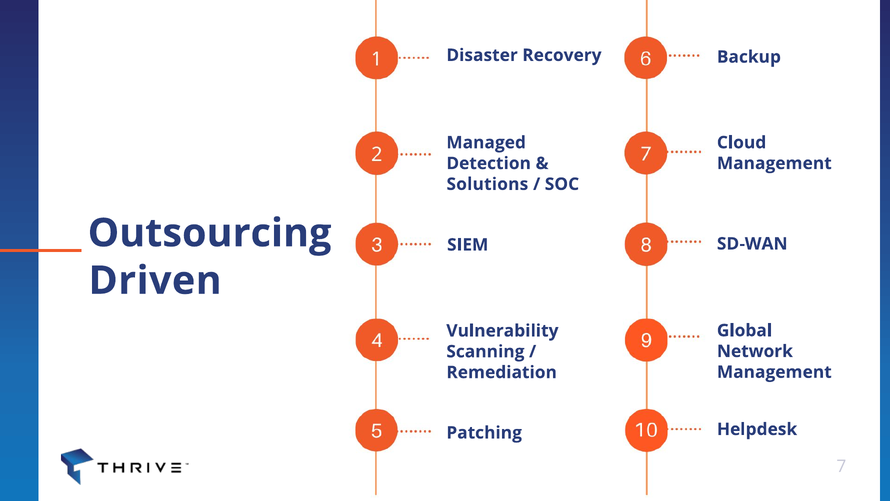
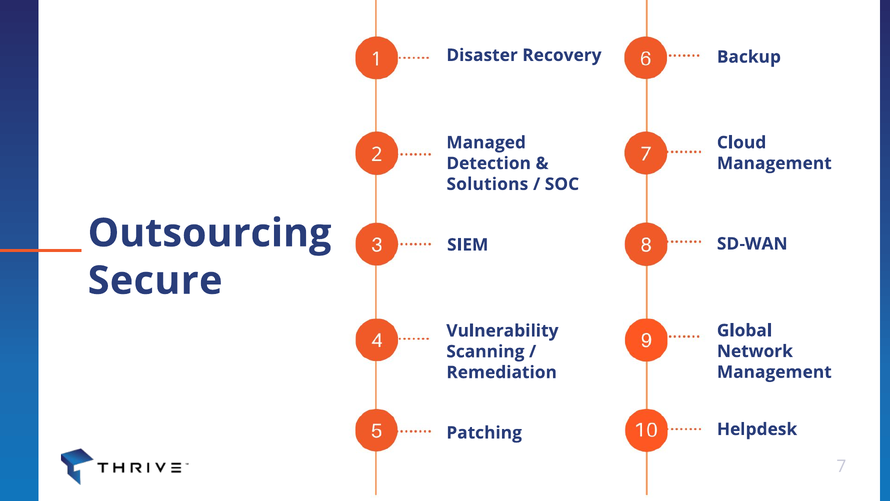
Driven: Driven -> Secure (155, 281)
